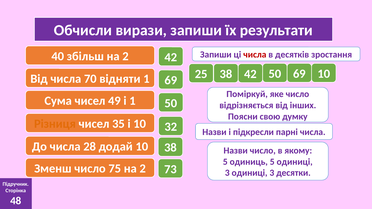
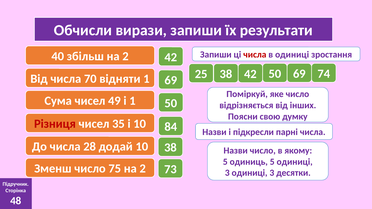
в десятків: десятків -> одиниці (292, 55)
38 10: 10 -> 74 (324, 74)
Різниця colour: orange -> red (55, 124)
32: 32 -> 84 (171, 127)
